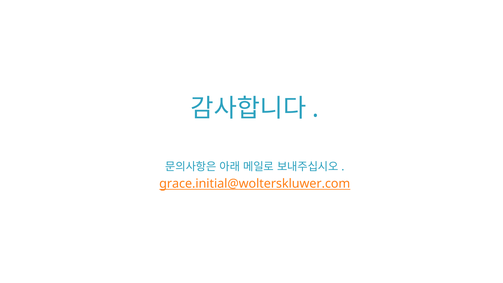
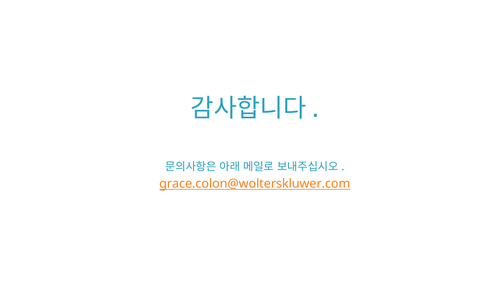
grace.initial@wolterskluwer.com: grace.initial@wolterskluwer.com -> grace.colon@wolterskluwer.com (255, 184)
